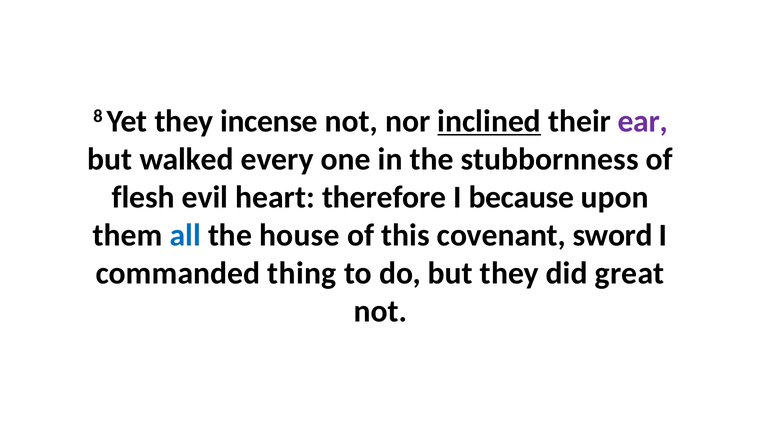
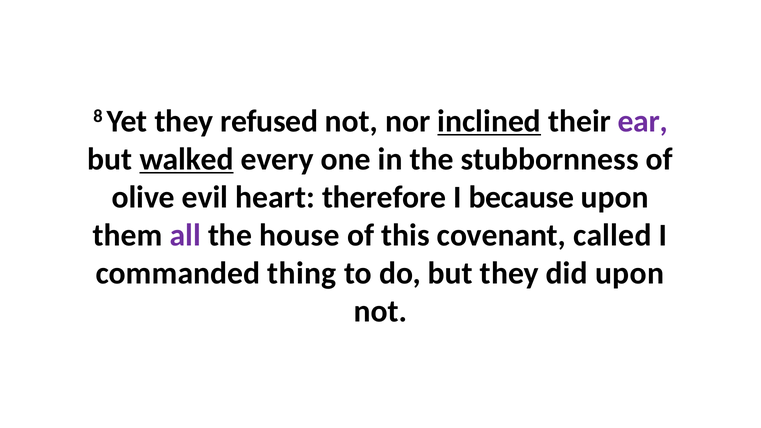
incense: incense -> refused (269, 121)
walked underline: none -> present (187, 159)
flesh: flesh -> olive (143, 197)
all colour: blue -> purple (185, 235)
sword: sword -> called (612, 235)
did great: great -> upon (630, 273)
